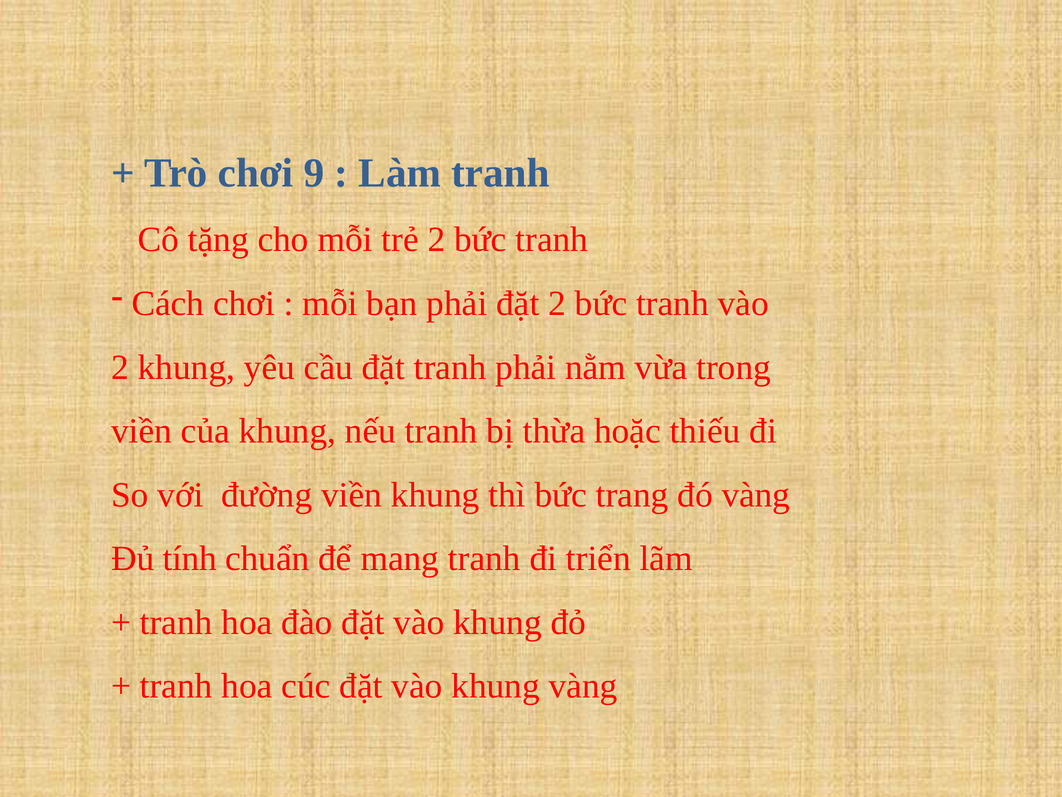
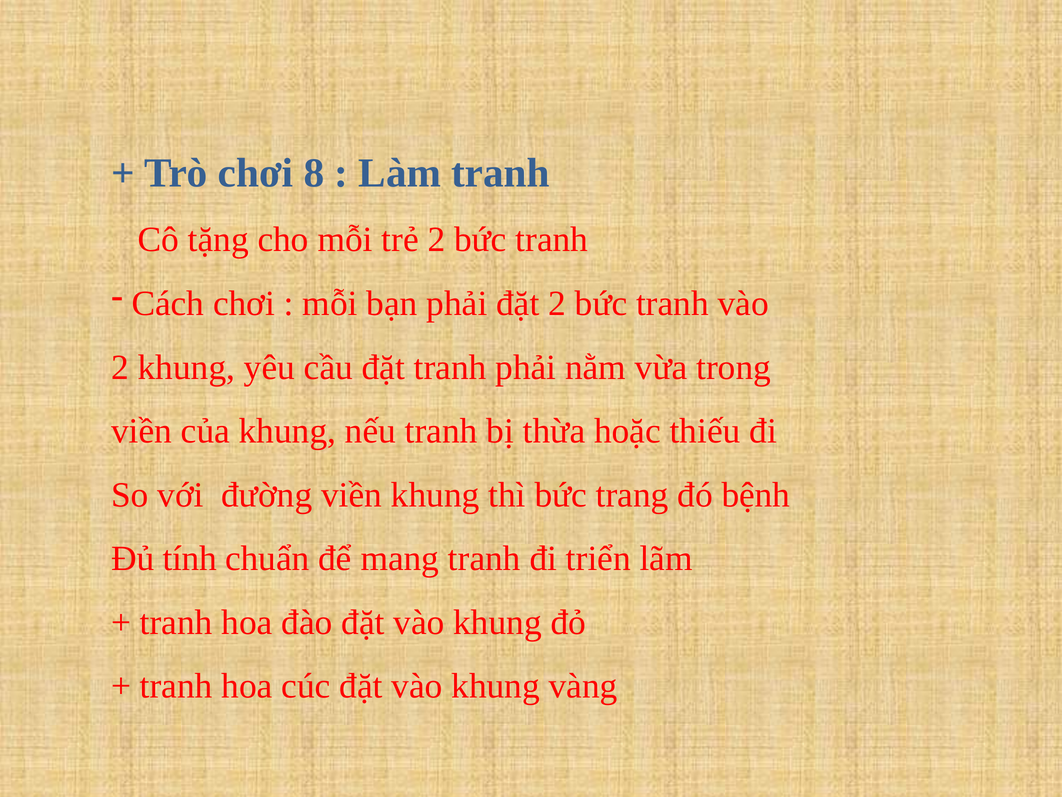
9: 9 -> 8 (314, 173)
đó vàng: vàng -> bệnh (756, 495)
